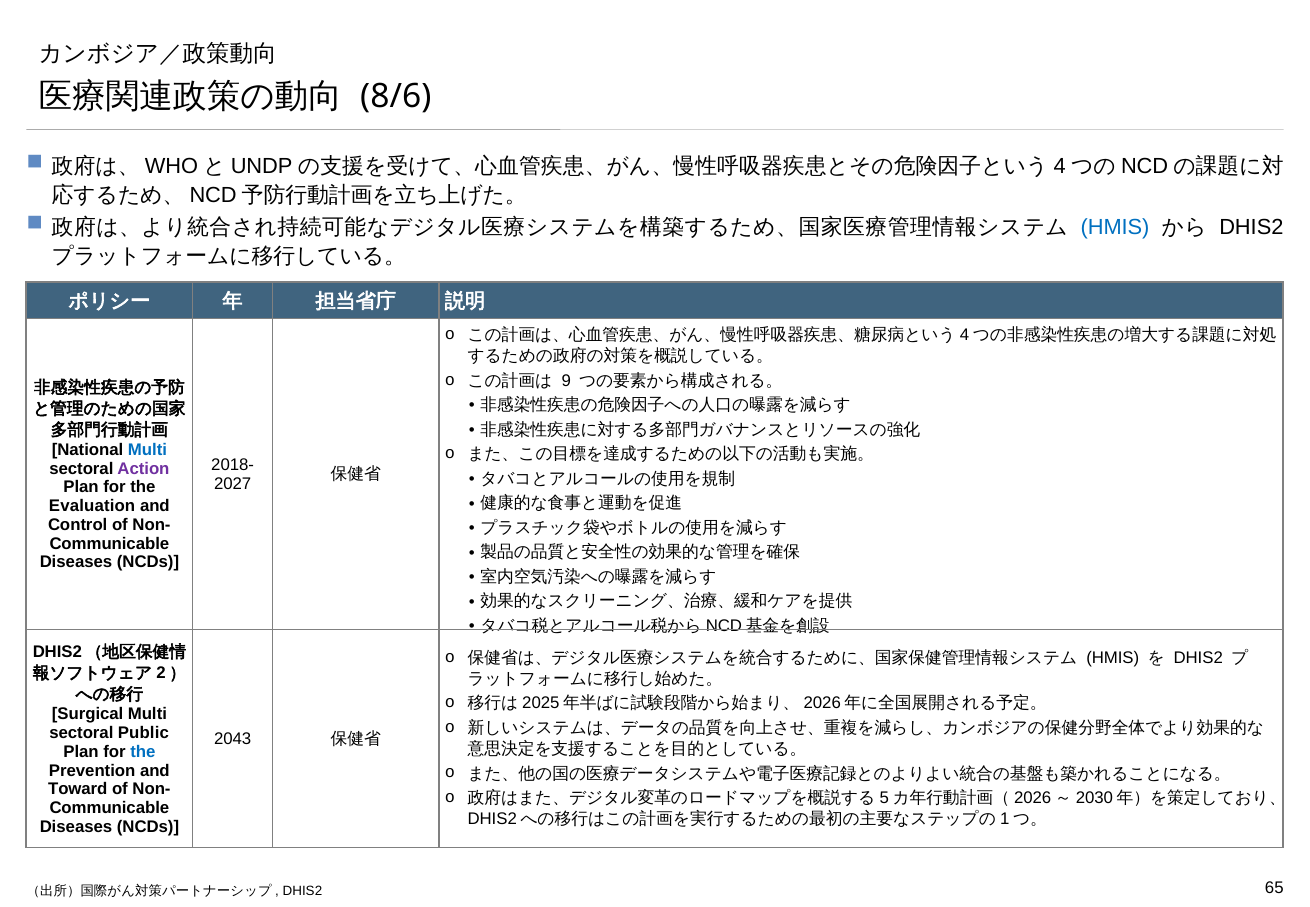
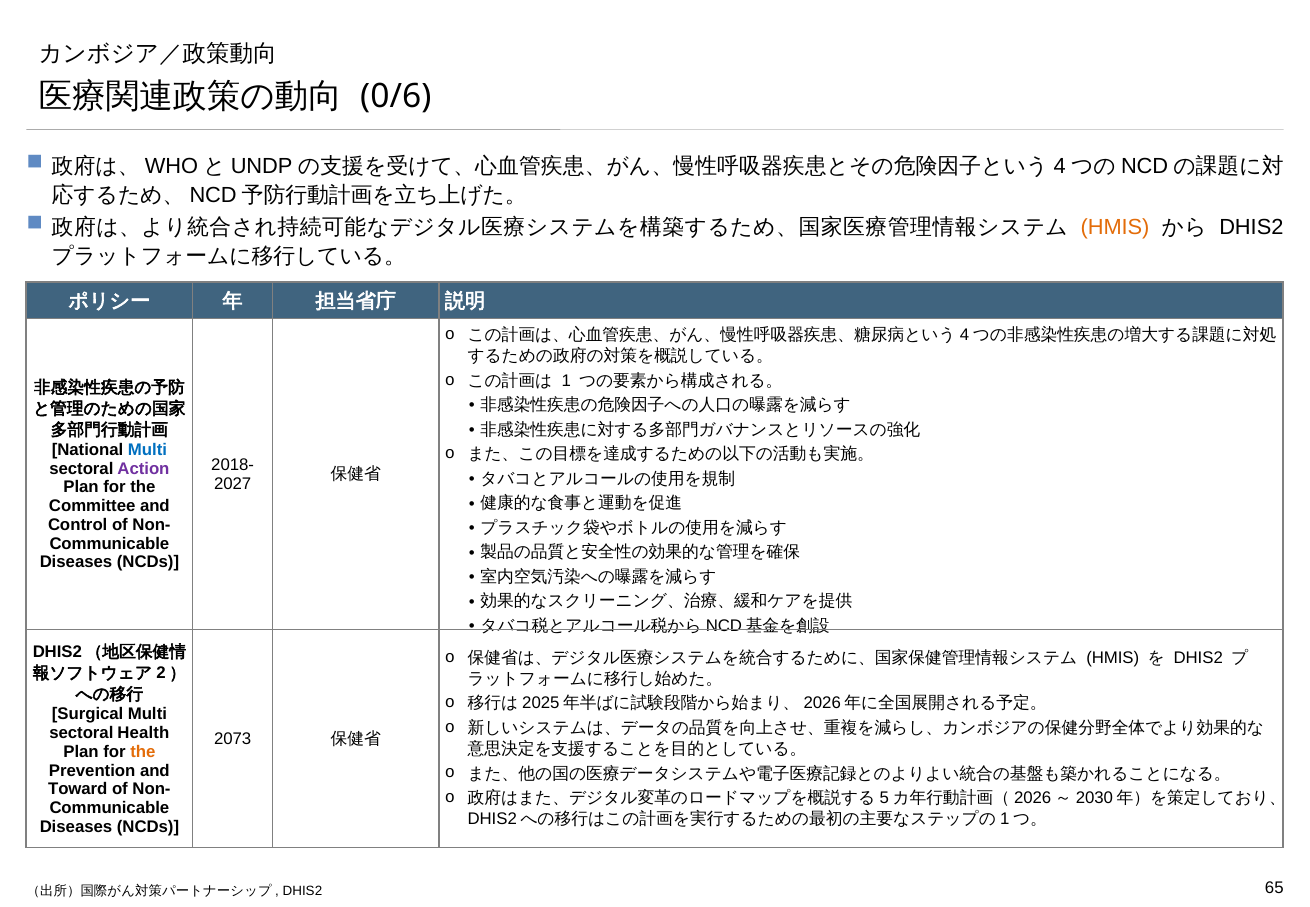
8/6: 8/6 -> 0/6 (396, 96)
HMIS colour: blue -> orange (1115, 227)
9: 9 -> 1 (566, 381)
Evaluation: Evaluation -> Committee (92, 506)
Public: Public -> Health (143, 733)
2043: 2043 -> 2073 (233, 739)
the colour: blue -> orange (143, 752)
